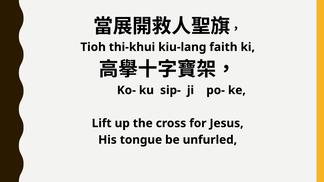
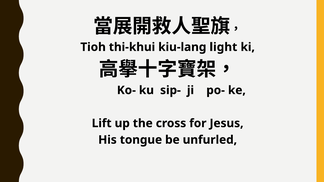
faith: faith -> light (223, 47)
